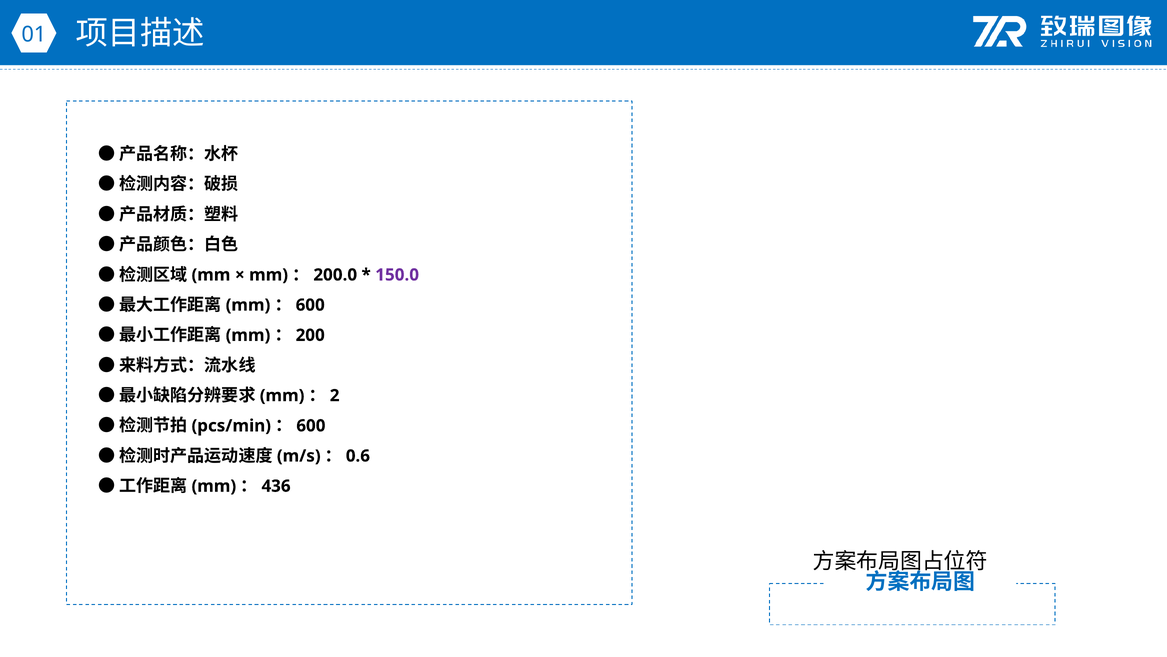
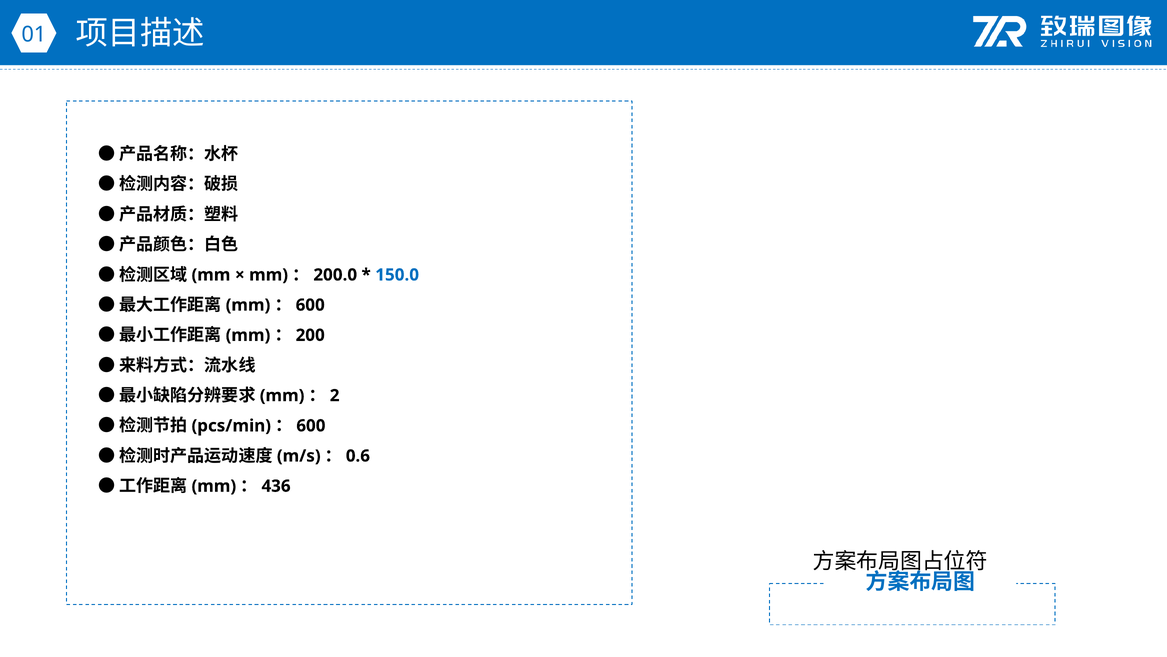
150.0 colour: purple -> blue (397, 275)
